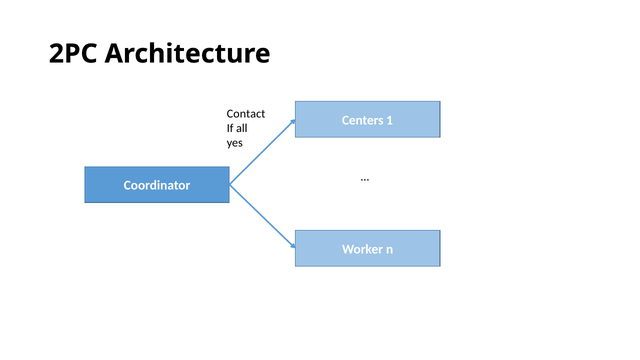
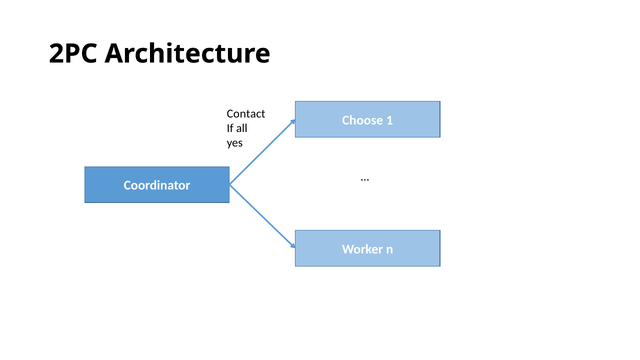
Centers: Centers -> Choose (363, 120)
